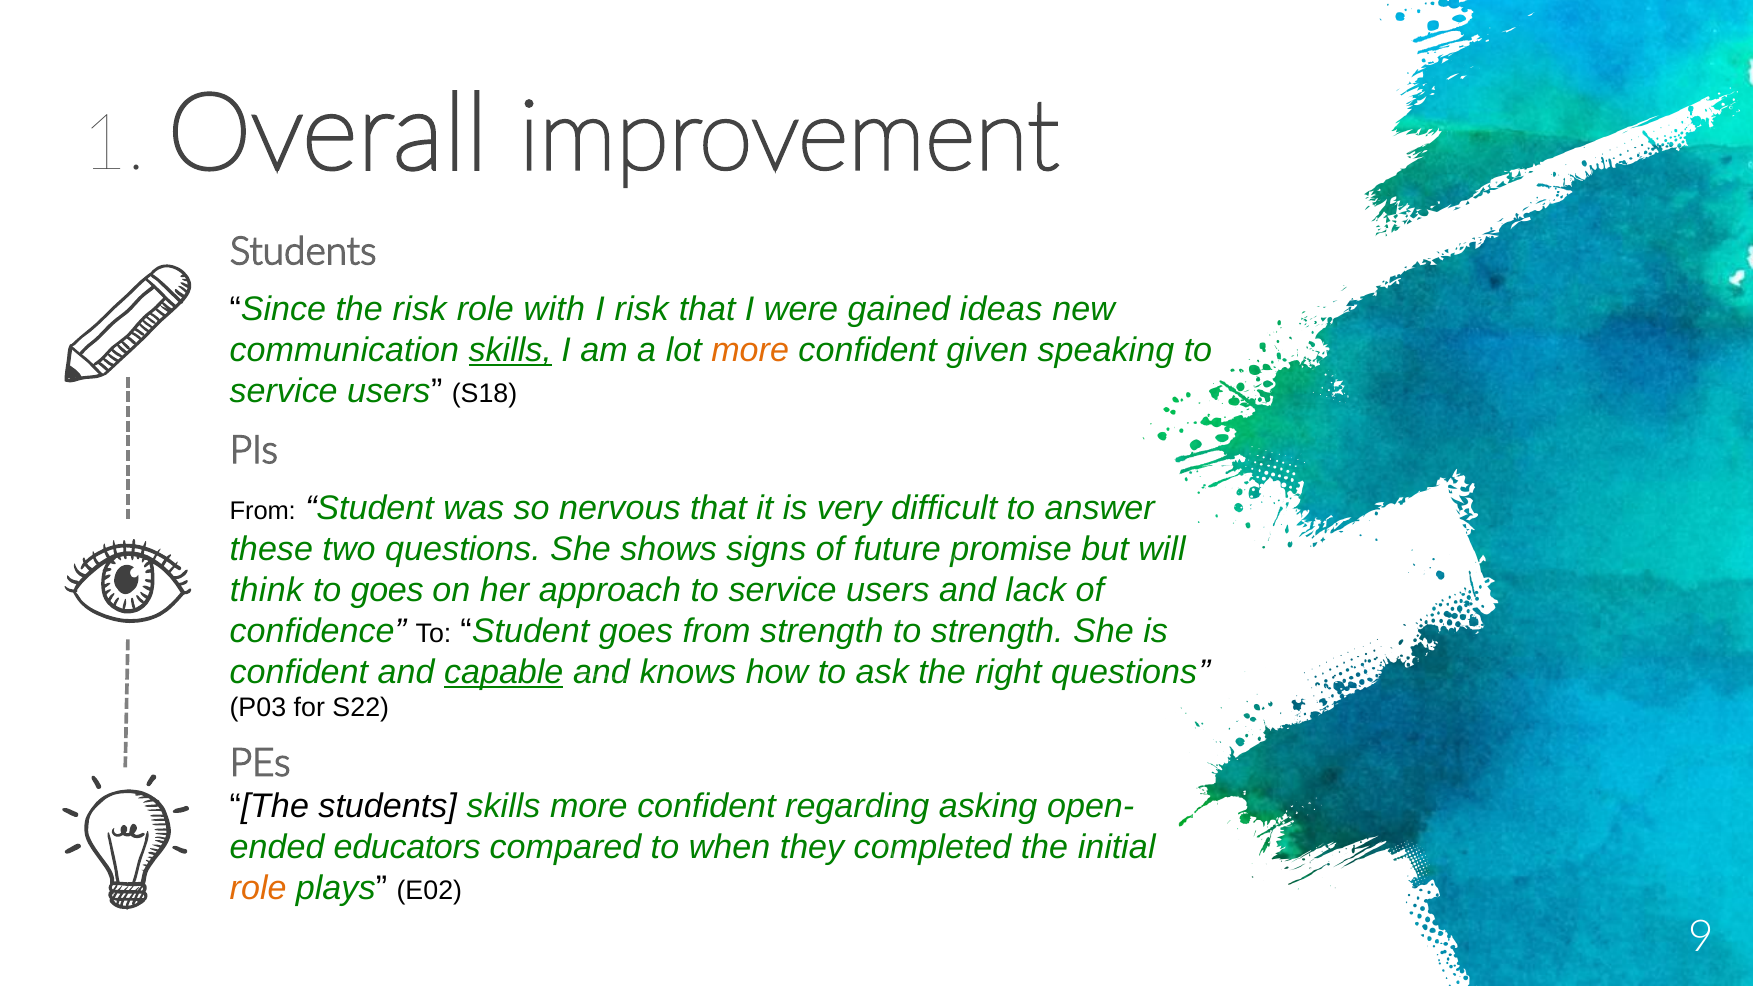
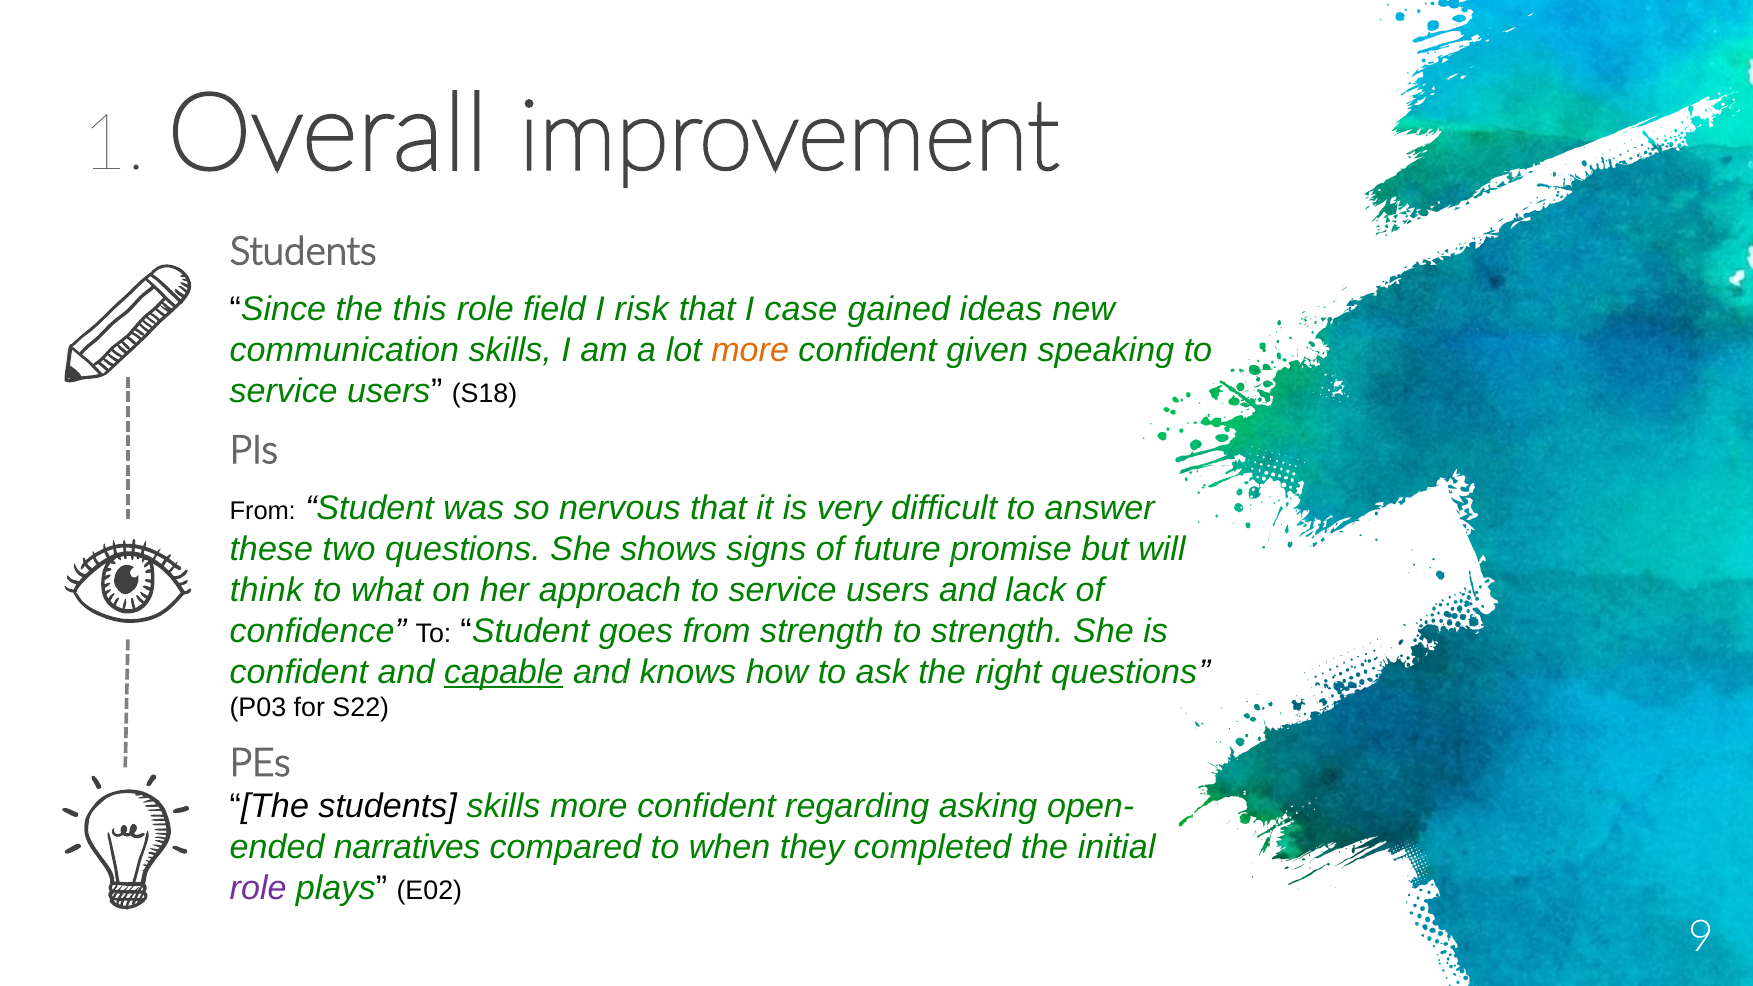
the risk: risk -> this (420, 310)
with: with -> field (554, 310)
were: were -> case (801, 310)
skills underline: present -> none (510, 351)
to goes: goes -> what (387, 590)
educators: educators -> narratives (407, 847)
role colour: orange -> purple (258, 888)
